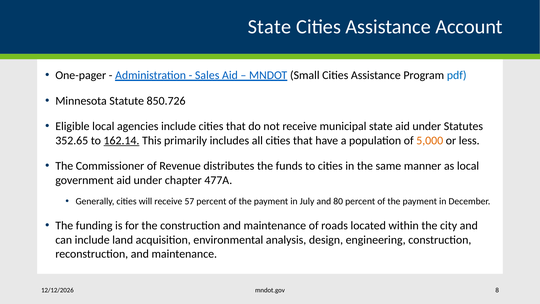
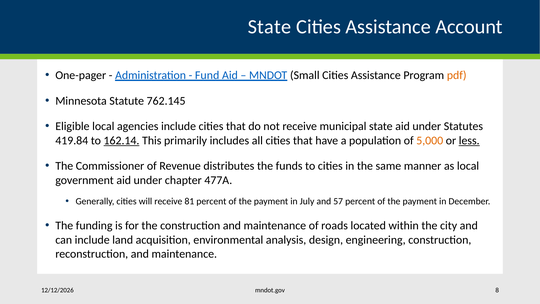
Sales: Sales -> Fund (207, 75)
pdf colour: blue -> orange (457, 75)
850.726: 850.726 -> 762.145 (166, 101)
352.65: 352.65 -> 419.84 (72, 140)
less underline: none -> present (469, 140)
57: 57 -> 81 (189, 201)
80: 80 -> 57 (338, 201)
